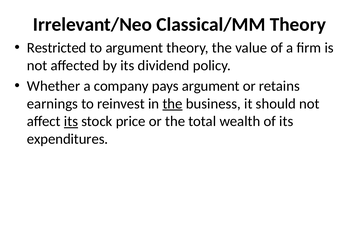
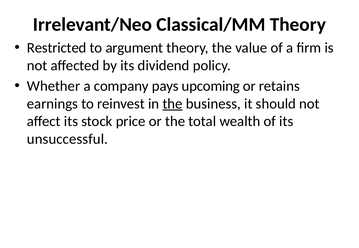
pays argument: argument -> upcoming (211, 86)
its underline: present -> none (71, 122)
expenditures: expenditures -> unsuccessful (67, 139)
